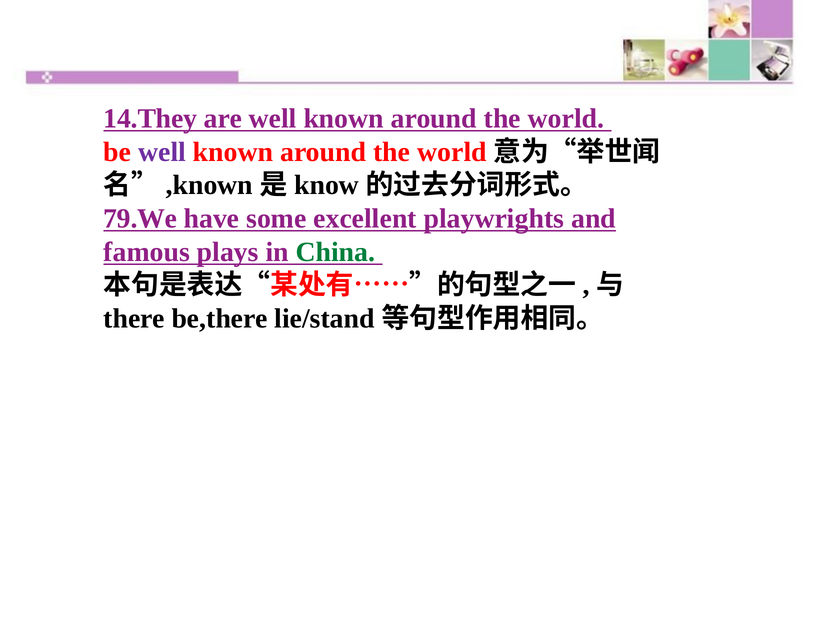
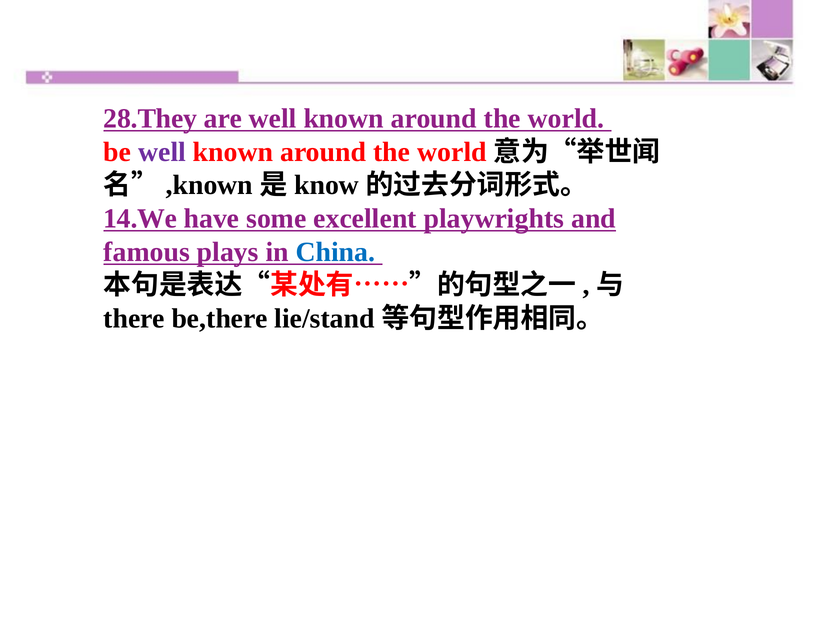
14.They: 14.They -> 28.They (150, 119)
79.We: 79.We -> 14.We (140, 219)
China colour: green -> blue (335, 252)
